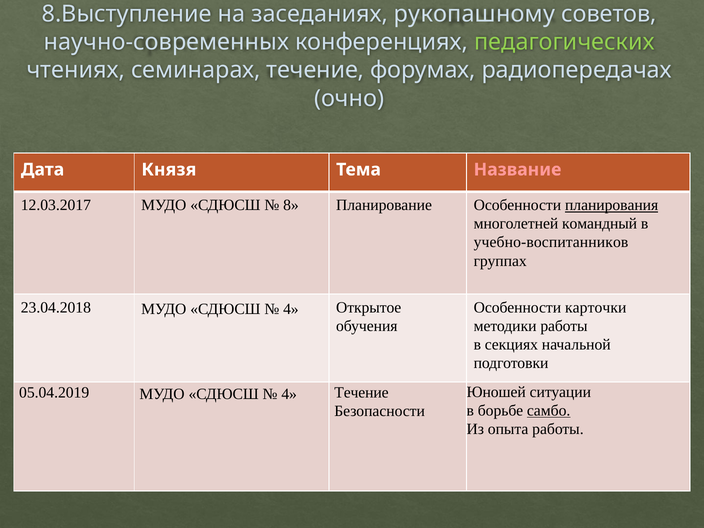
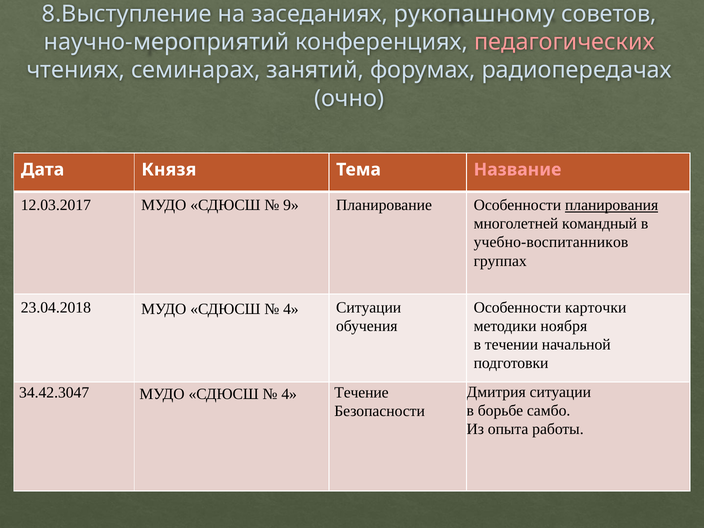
научно-современных: научно-современных -> научно-мероприятий (166, 42)
педагогических colour: light green -> pink (564, 42)
семинарах течение: течение -> занятий (315, 70)
8: 8 -> 9 (291, 205)
4 Открытое: Открытое -> Ситуации (369, 308)
методики работы: работы -> ноября (564, 326)
секциях: секциях -> течении (511, 345)
Юношей: Юношей -> Дмитрия (496, 392)
05.04.2019: 05.04.2019 -> 34.42.3047 (54, 393)
самбо underline: present -> none (549, 411)
